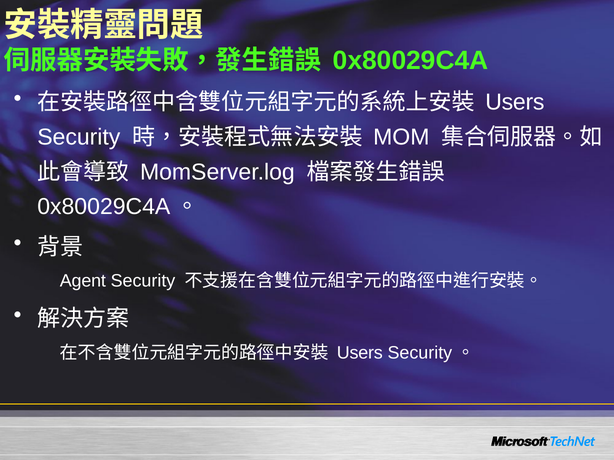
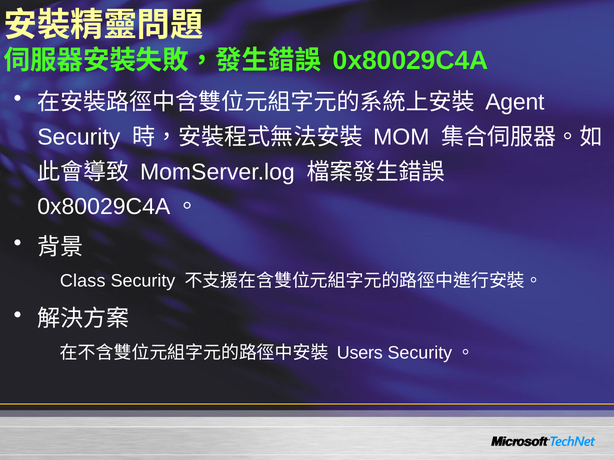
Users: Users -> Agent (515, 102)
Agent: Agent -> Class (83, 281)
